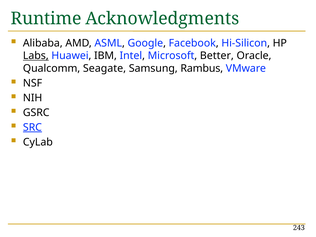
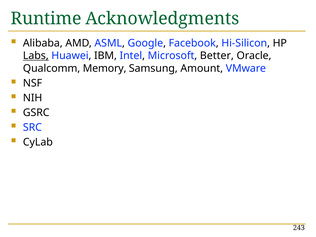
Seagate: Seagate -> Memory (105, 68)
Rambus: Rambus -> Amount (202, 68)
SRC underline: present -> none (32, 127)
